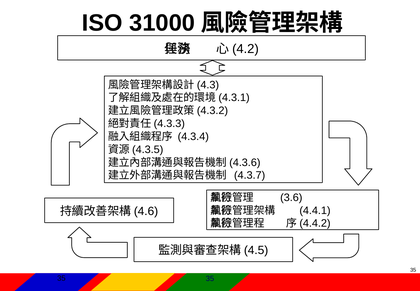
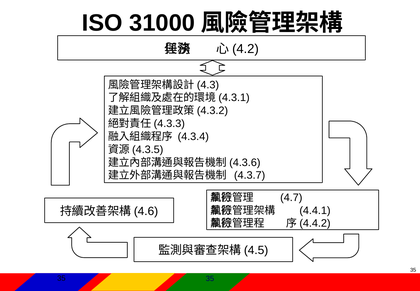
3.6: 3.6 -> 4.7 (291, 197)
